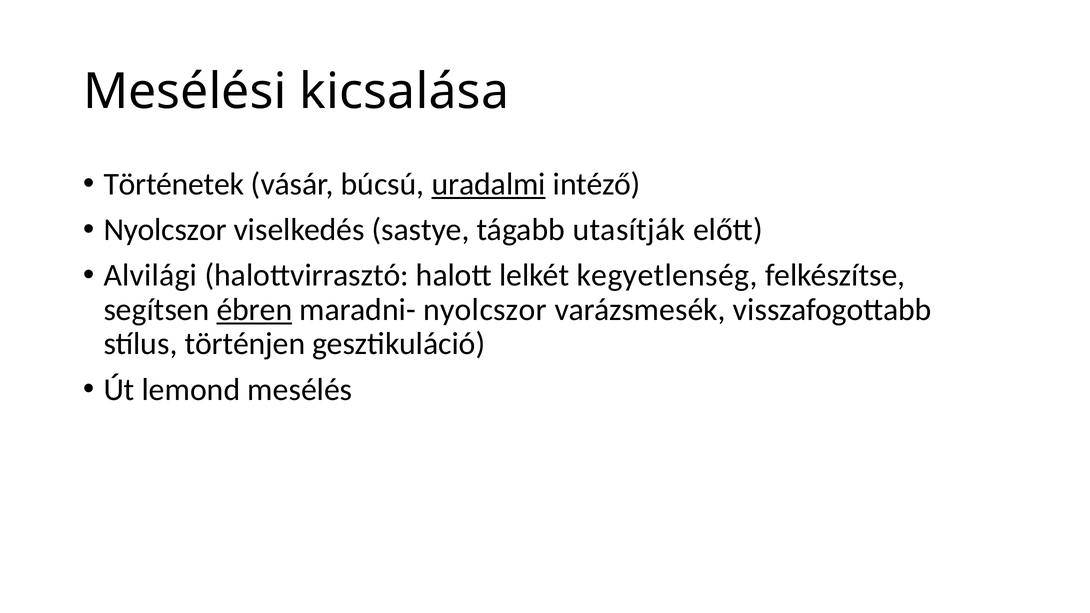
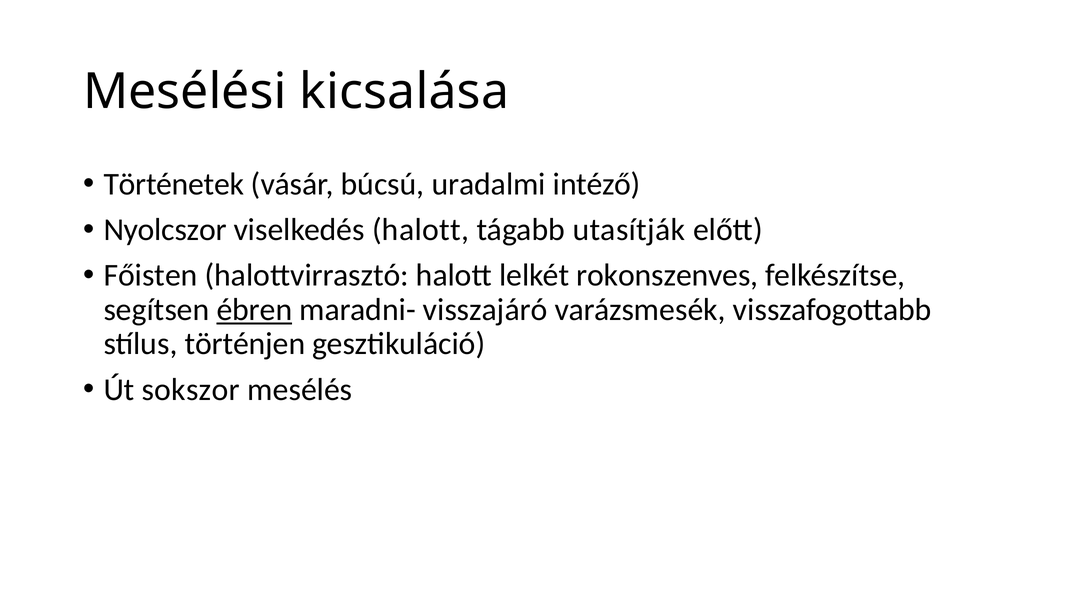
uradalmi underline: present -> none (489, 184)
viselkedés sastye: sastye -> halott (421, 230)
Alvilági: Alvilági -> Főisten (151, 276)
kegyetlenség: kegyetlenség -> rokonszenves (667, 276)
maradni- nyolcszor: nyolcszor -> visszajáró (485, 310)
lemond: lemond -> sokszor (191, 390)
